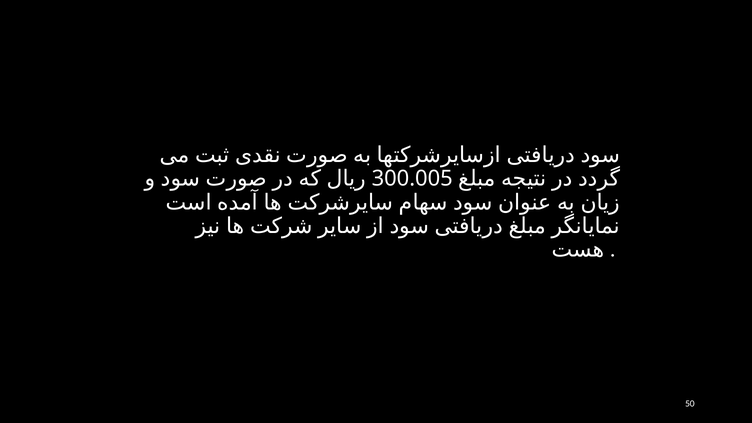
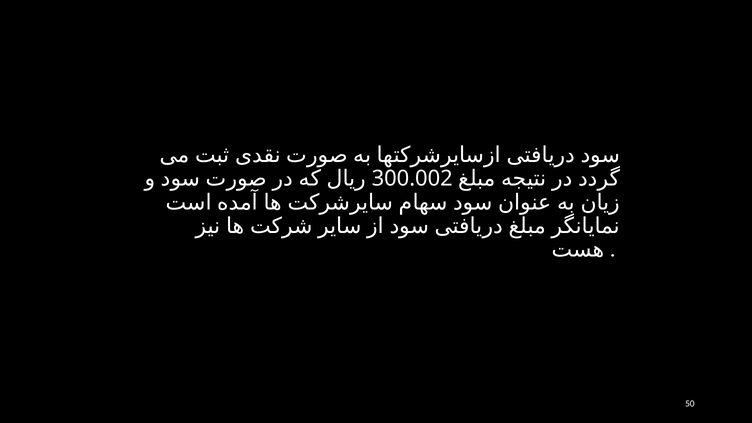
300.005: 300.005 -> 300.002 (412, 179)
